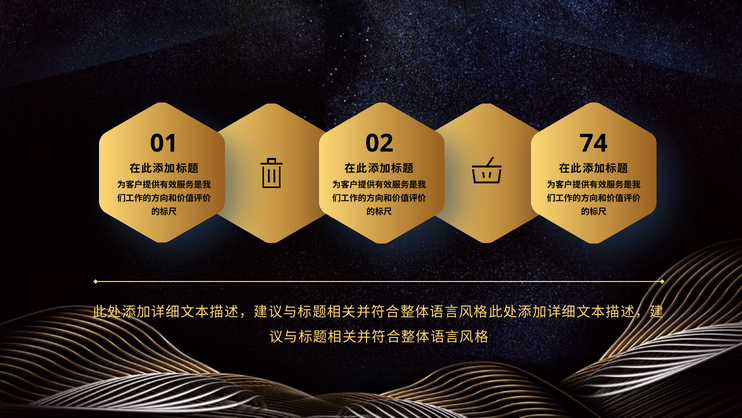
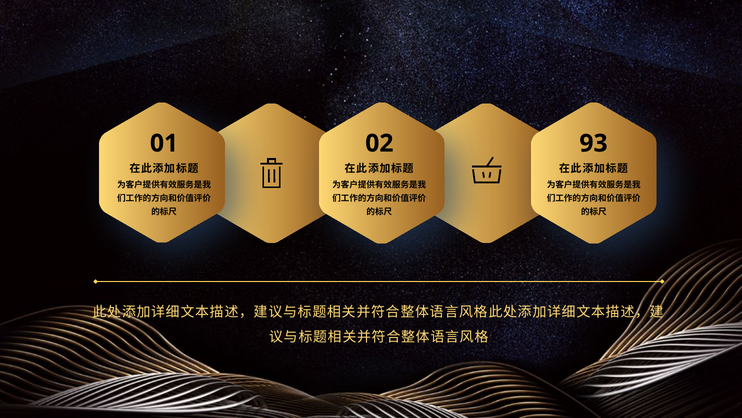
74: 74 -> 93 (594, 143)
